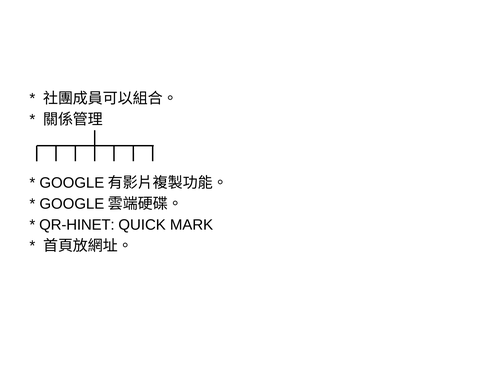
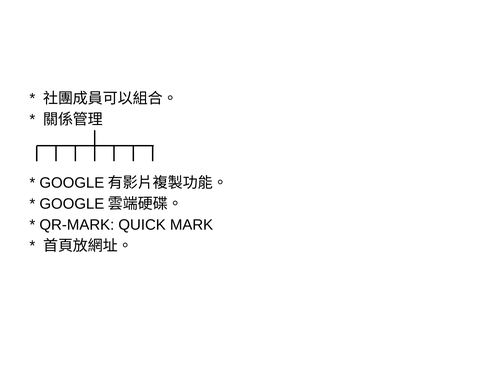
QR-HINET: QR-HINET -> QR-MARK (77, 224)
